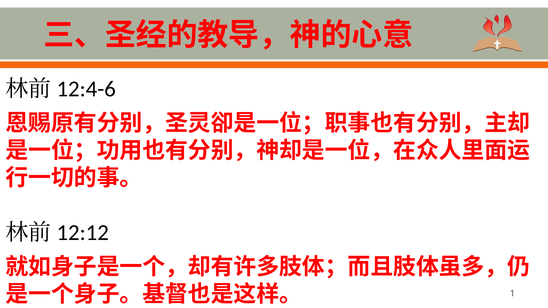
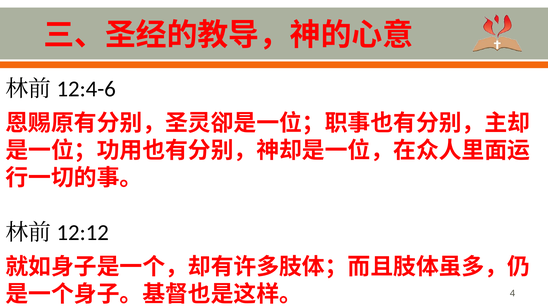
1: 1 -> 4 (513, 294)
